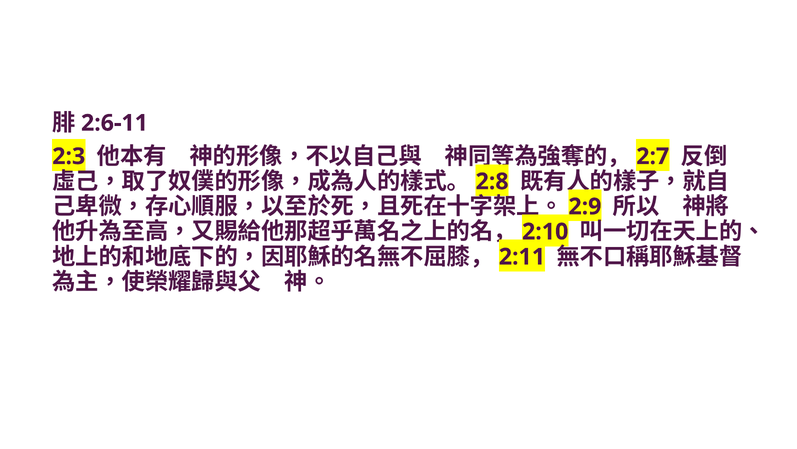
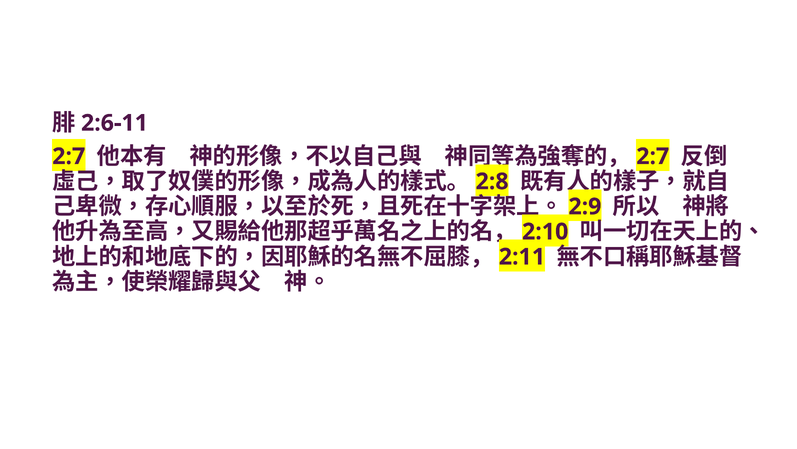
2:3: 2:3 -> 2:7 (69, 156)
